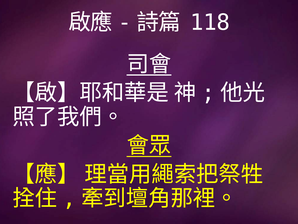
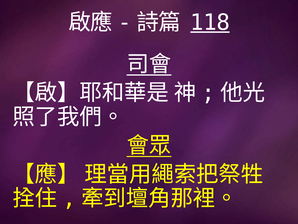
118 underline: none -> present (210, 22)
